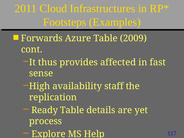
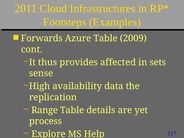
fast: fast -> sets (158, 62)
staff: staff -> data (114, 86)
Ready: Ready -> Range (45, 110)
